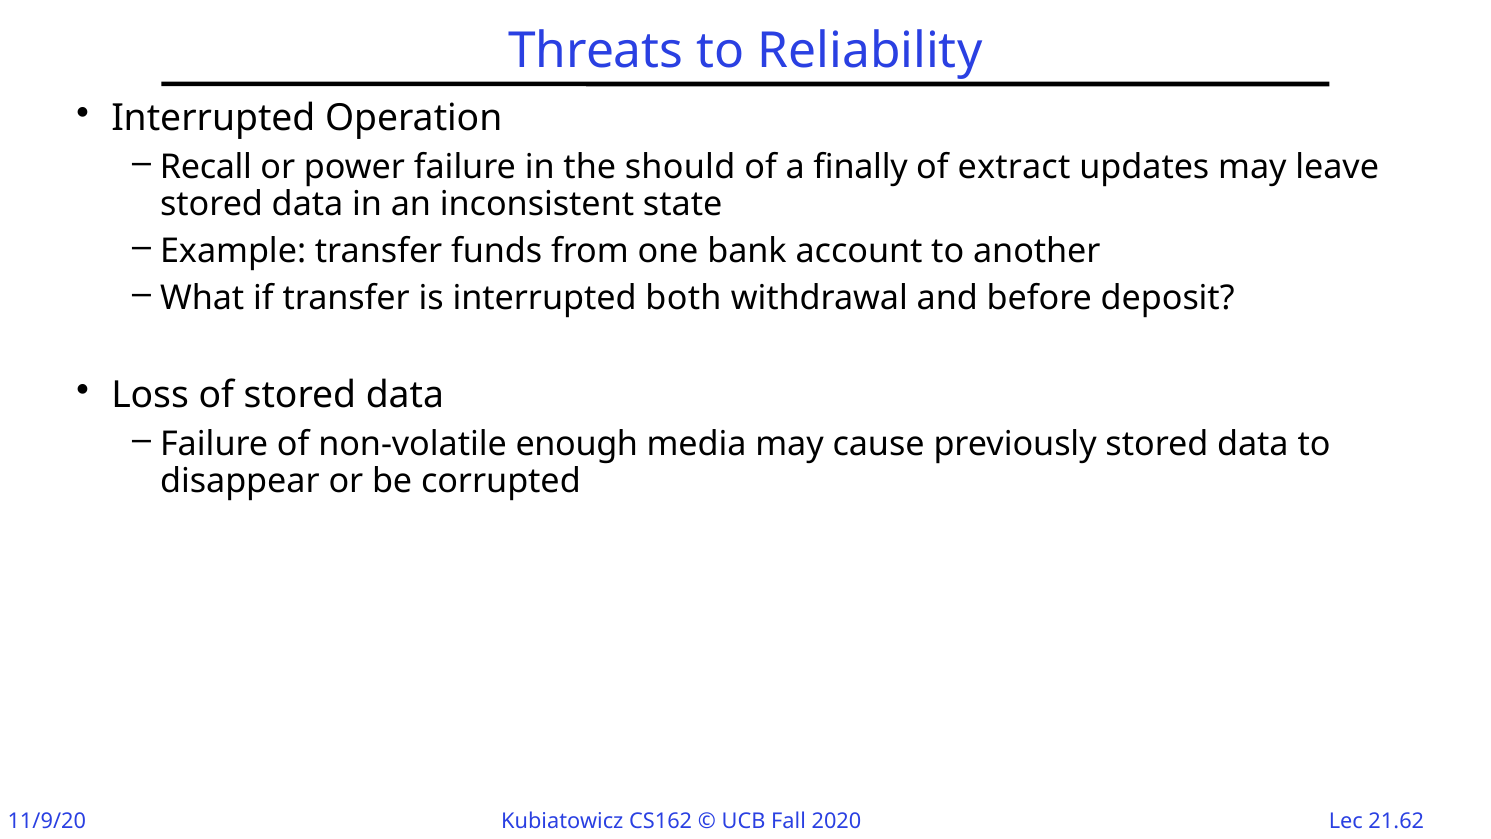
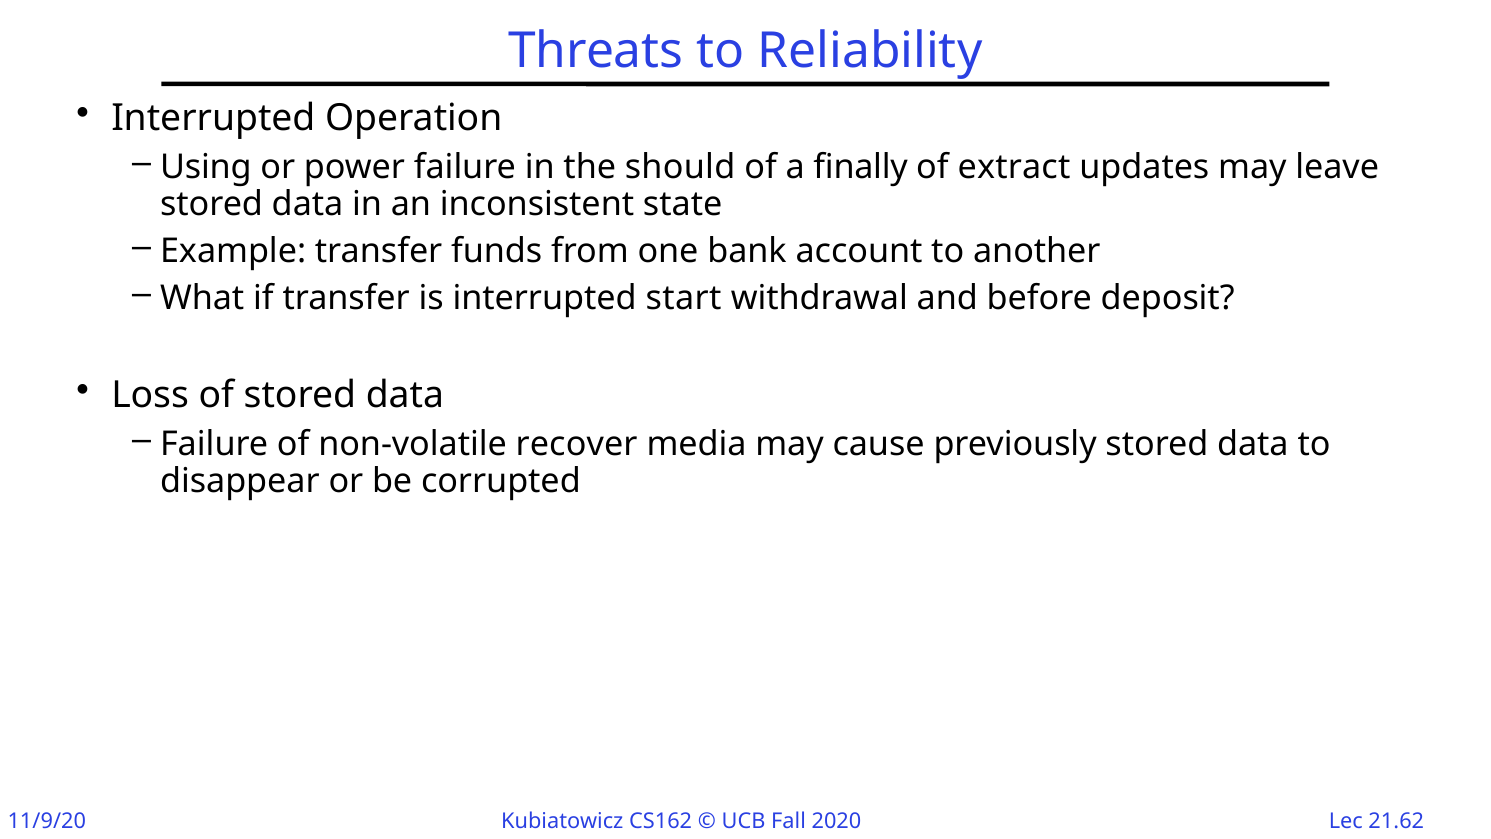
Recall: Recall -> Using (206, 167)
both: both -> start (684, 299)
enough: enough -> recover (577, 444)
